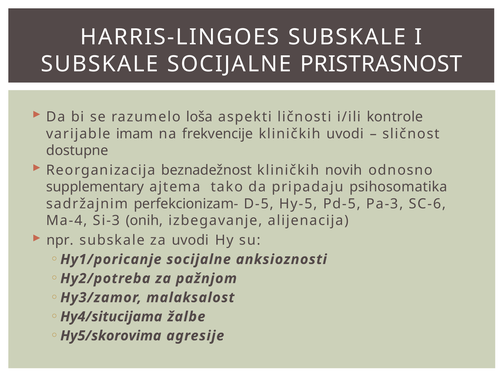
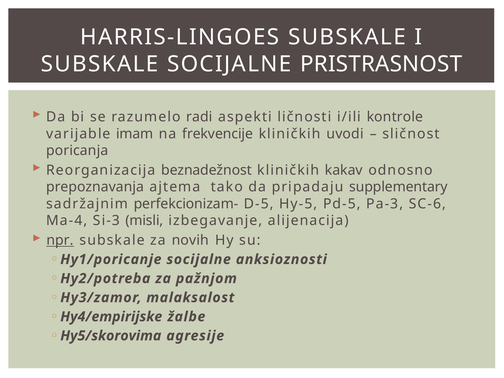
loša: loša -> radi (199, 117)
dostupne: dostupne -> poricanja (77, 151)
novih: novih -> kakav (344, 170)
supplementary: supplementary -> prepoznavanja (95, 187)
psihosomatika: psihosomatika -> supplementary (398, 187)
onih: onih -> misli (144, 221)
npr underline: none -> present (60, 240)
za uvodi: uvodi -> novih (190, 240)
Hy4/situcijama: Hy4/situcijama -> Hy4/empirijske (111, 317)
